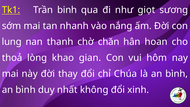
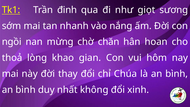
binh: binh -> đinh (67, 10)
lung: lung -> ngồi (12, 42)
thanh: thanh -> mừng (60, 42)
